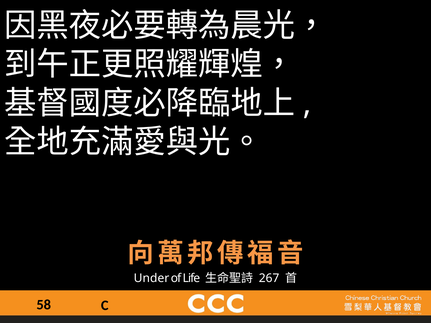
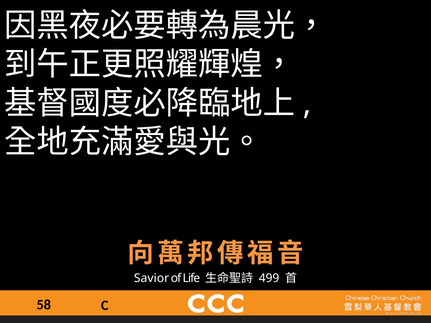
Under: Under -> Savior (152, 278)
267: 267 -> 499 (269, 278)
